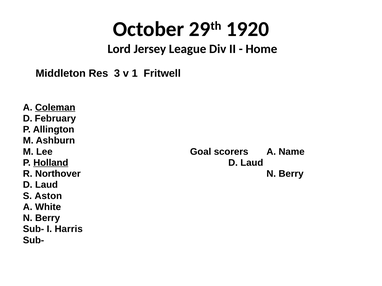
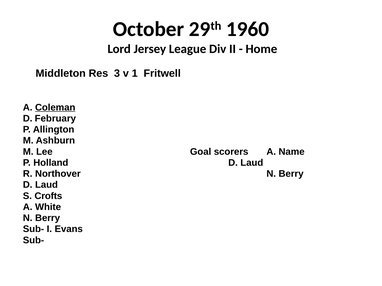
1920: 1920 -> 1960 (248, 29)
Holland underline: present -> none (51, 163)
Aston: Aston -> Crofts (48, 196)
Harris: Harris -> Evans (69, 229)
